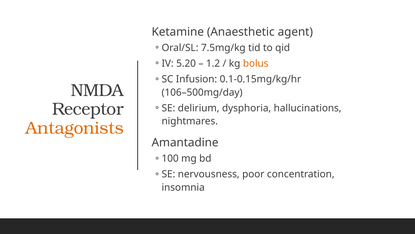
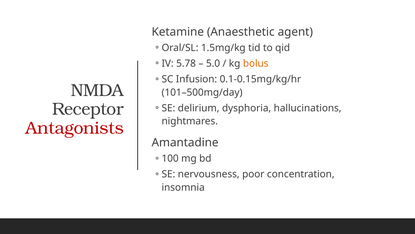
7.5mg/kg: 7.5mg/kg -> 1.5mg/kg (223, 48)
5.20: 5.20 -> 5.78 (186, 63)
1.2: 1.2 -> 5.0 (213, 63)
106–500mg/day: 106–500mg/day -> 101–500mg/day (202, 92)
Antagonists colour: orange -> red (75, 128)
